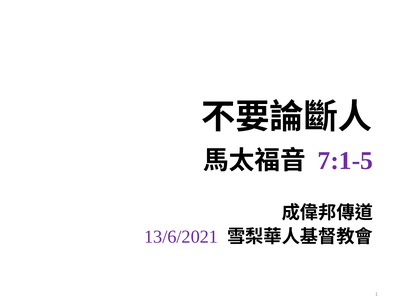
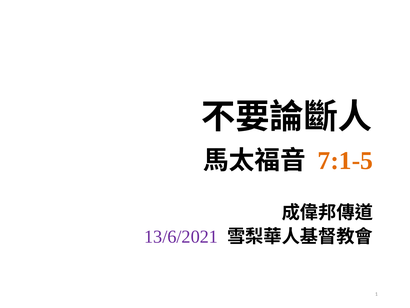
7:1-5 colour: purple -> orange (345, 160)
